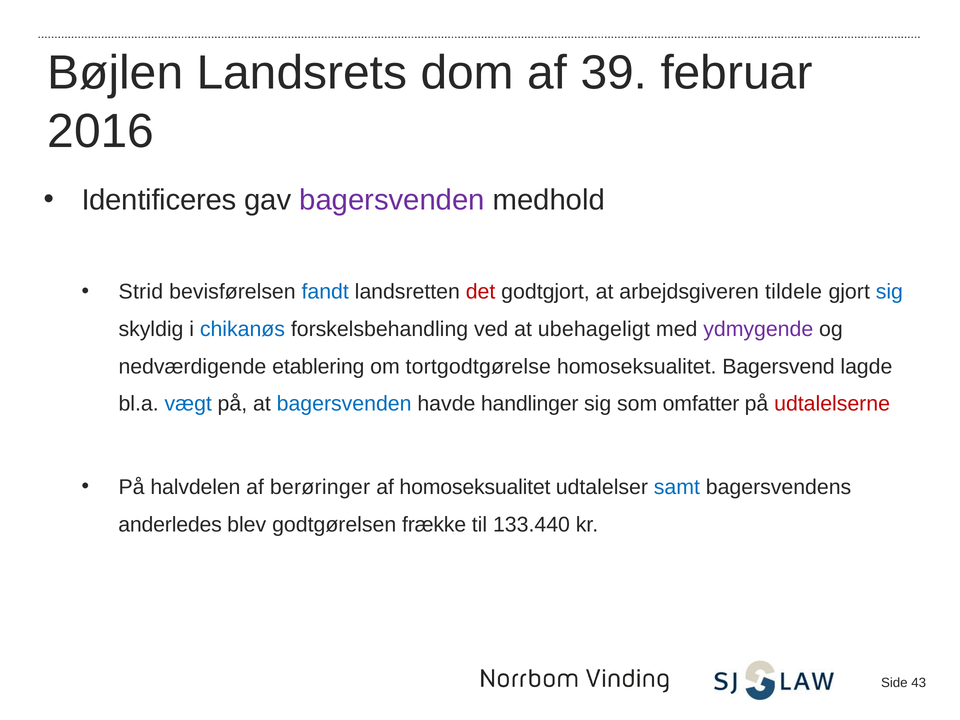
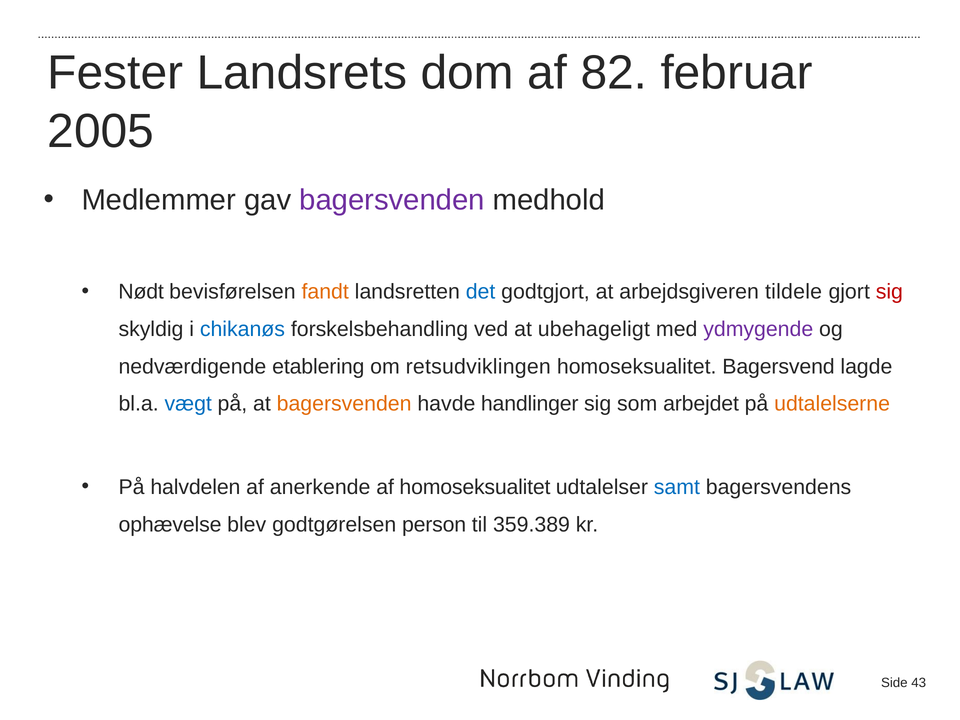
Bøjlen: Bøjlen -> Fester (115, 73)
39: 39 -> 82 (614, 73)
2016: 2016 -> 2005 (101, 132)
Identificeres: Identificeres -> Medlemmer (159, 200)
Strid: Strid -> Nødt (141, 292)
fandt colour: blue -> orange (325, 292)
det colour: red -> blue (481, 292)
sig colour: blue -> red (889, 292)
tortgodtgørelse: tortgodtgørelse -> retsudviklingen (478, 367)
bagersvenden colour: blue -> orange (344, 404)
omfatter: omfatter -> arbejdet (701, 404)
udtalelserne colour: red -> orange (832, 404)
berøringer: berøringer -> anerkende (320, 487)
anderledes: anderledes -> ophævelse (170, 525)
frække: frække -> person (434, 525)
133.440: 133.440 -> 359.389 (531, 525)
